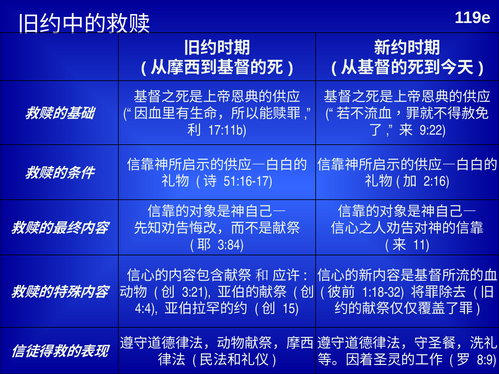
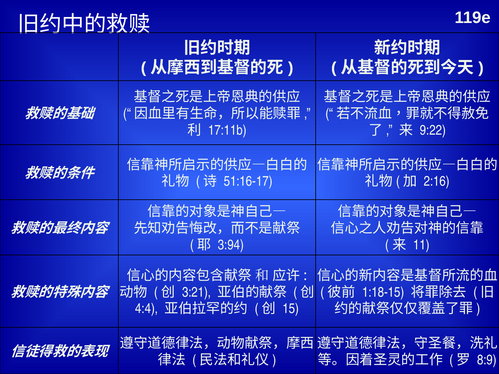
3:84: 3:84 -> 3:94 (231, 245)
1:18-32: 1:18-32 -> 1:18-15 (383, 292)
